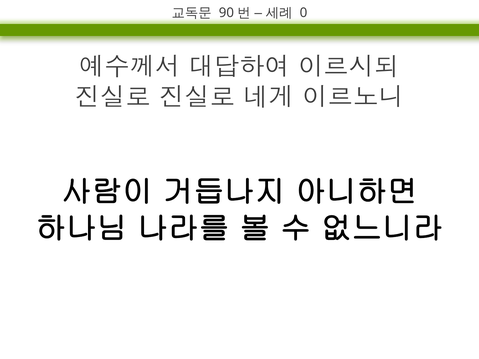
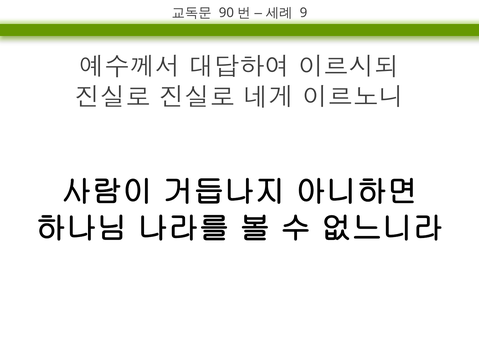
0: 0 -> 9 (304, 13)
